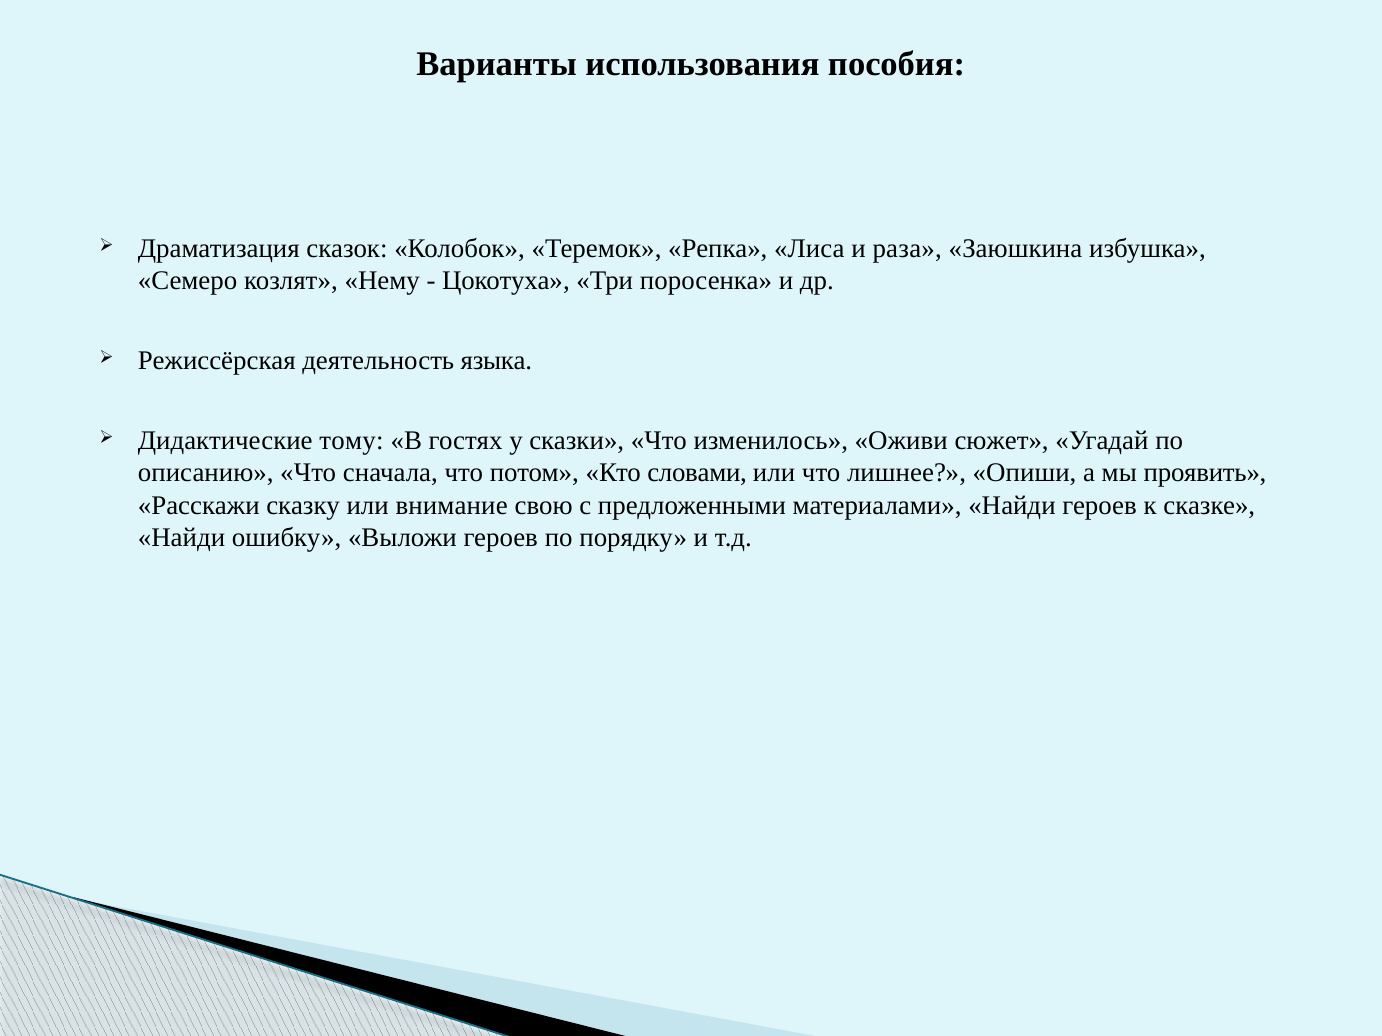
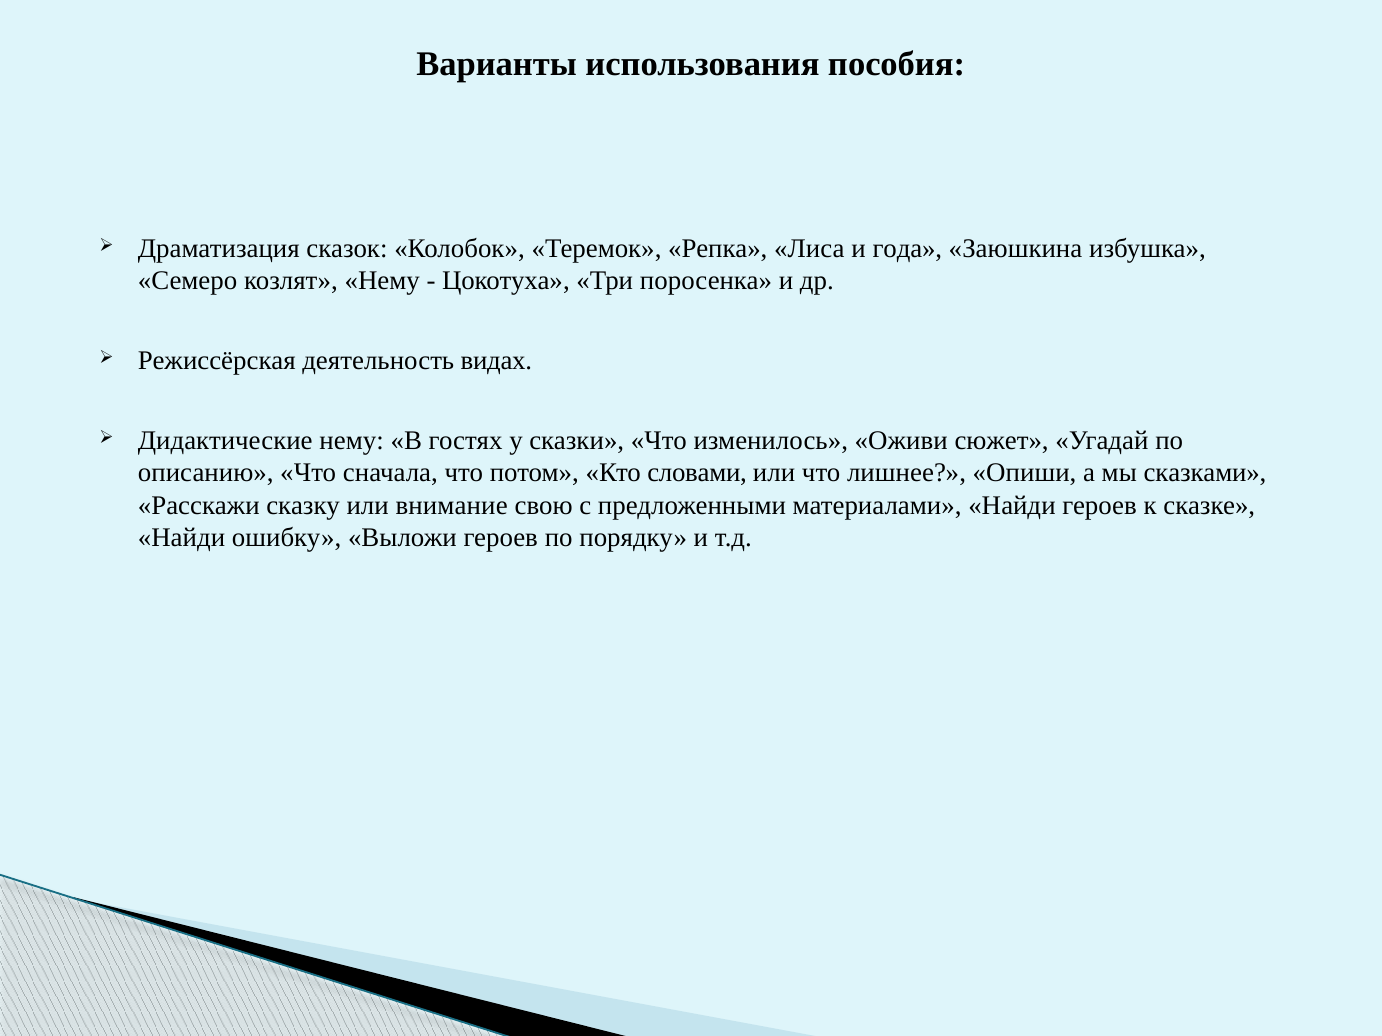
раза: раза -> года (907, 249)
языка: языка -> видах (496, 361)
Дидактические тому: тому -> нему (352, 441)
проявить: проявить -> сказками (1205, 473)
